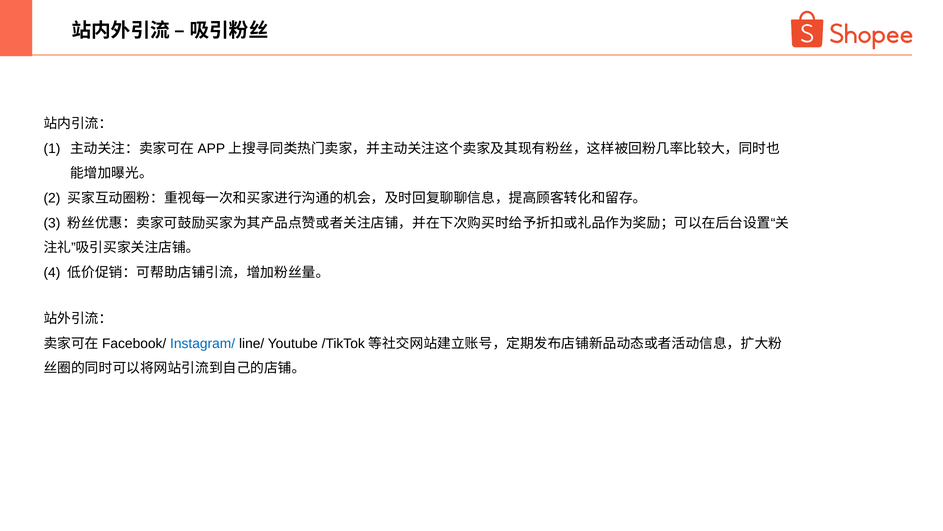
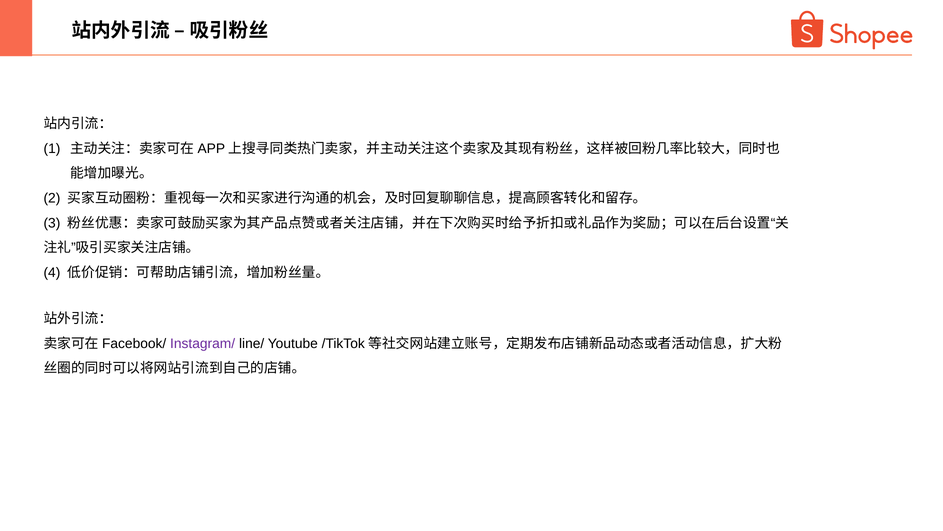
Instagram/ colour: blue -> purple (203, 343)
